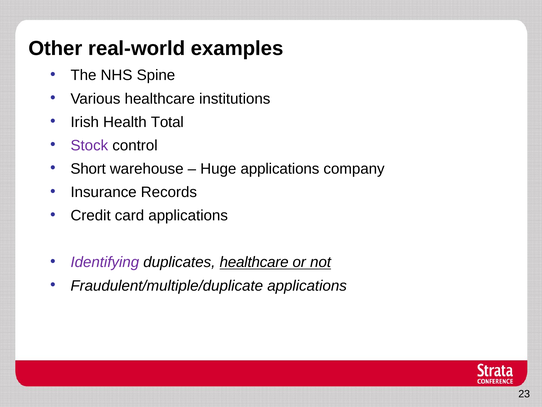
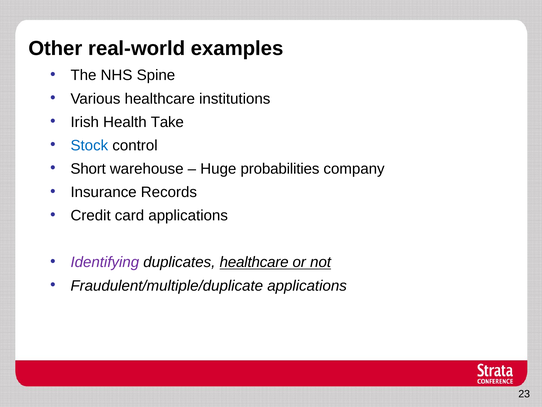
Total: Total -> Take (167, 122)
Stock colour: purple -> blue (89, 145)
Huge applications: applications -> probabilities (280, 169)
